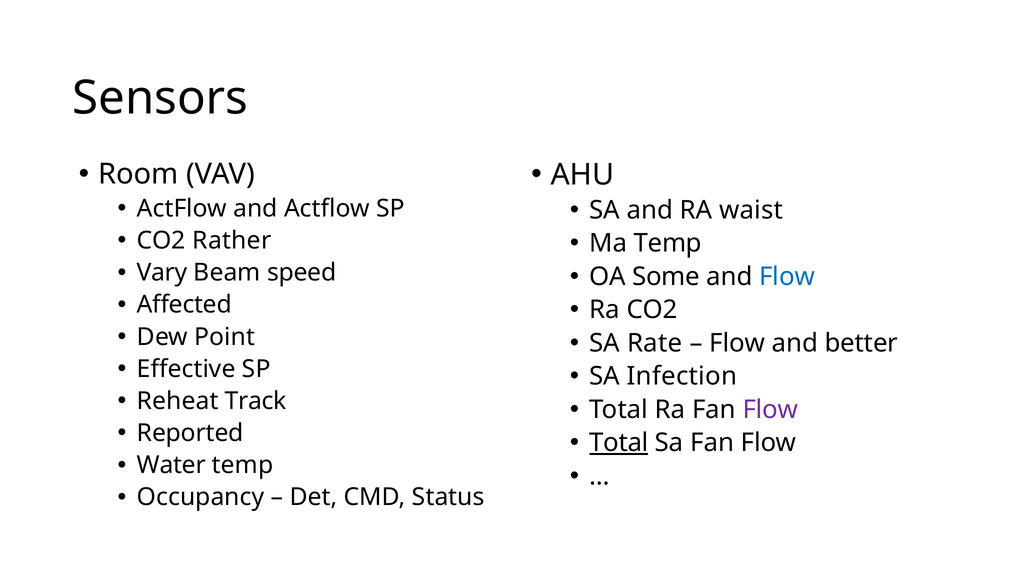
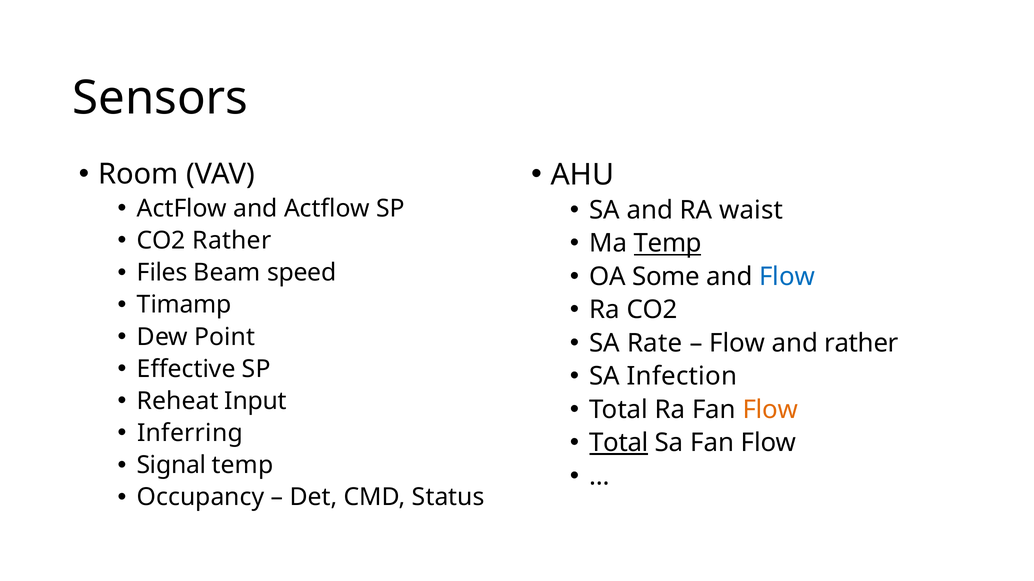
Temp underline: none -> present (668, 244)
Vary: Vary -> Files (162, 273)
Affected: Affected -> Timamp (184, 305)
and better: better -> rather (861, 344)
Track: Track -> Input (256, 401)
Flow colour: purple -> orange (770, 410)
Reported: Reported -> Inferring (190, 434)
Water: Water -> Signal (171, 466)
